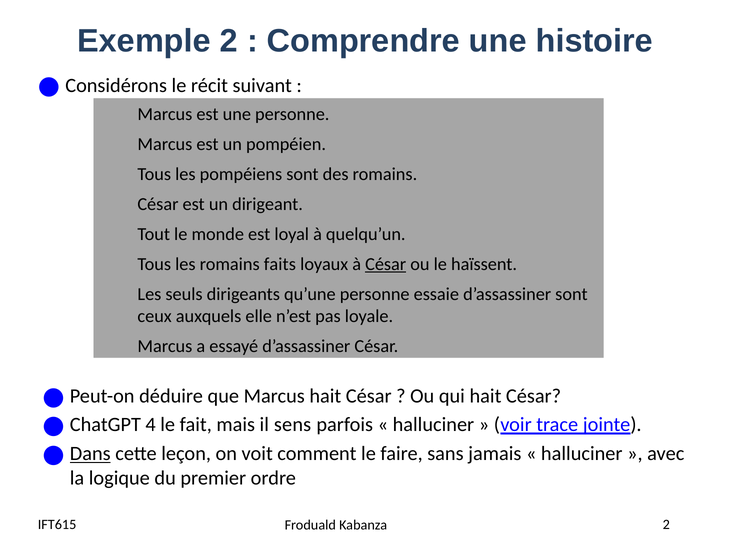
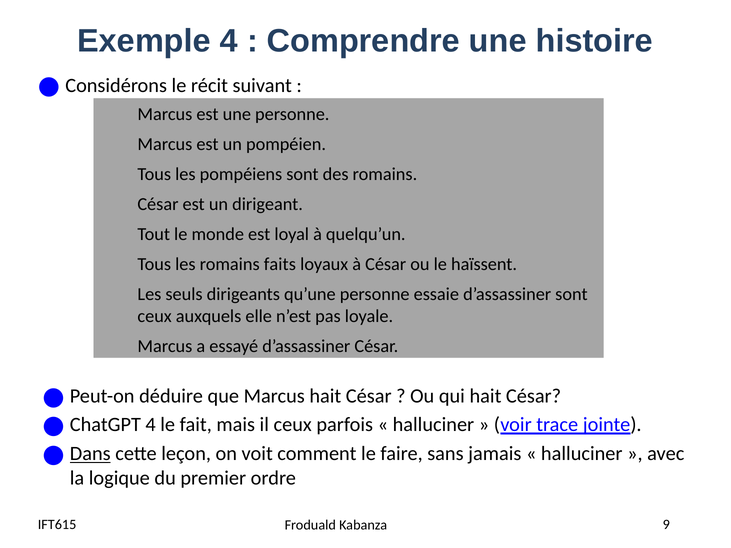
Exemple 2: 2 -> 4 (229, 41)
César underline: present -> none (386, 264)
il sens: sens -> ceux (293, 425)
Kabanza 2: 2 -> 9 (666, 525)
